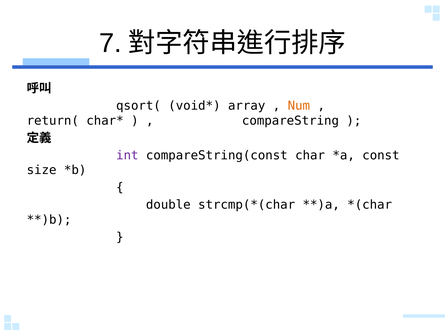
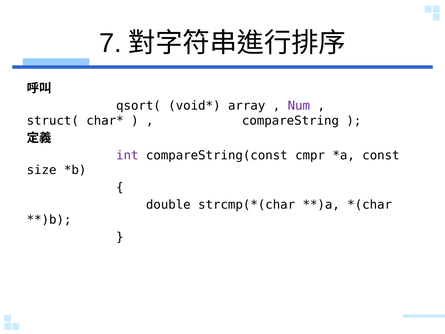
Num colour: orange -> purple (299, 106)
return(: return( -> struct( (53, 121)
char: char -> cmpr (310, 155)
